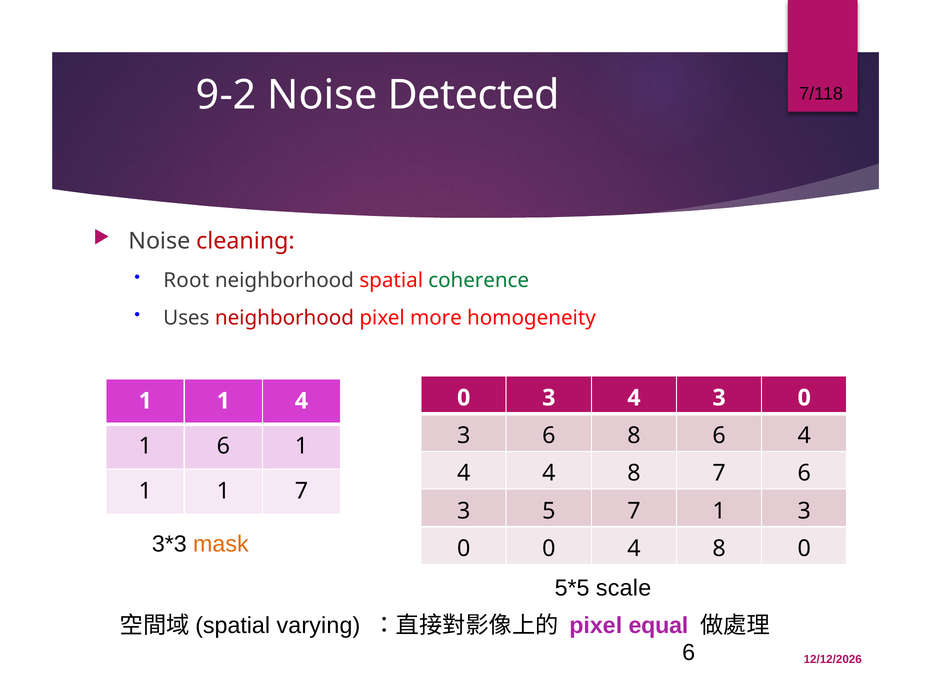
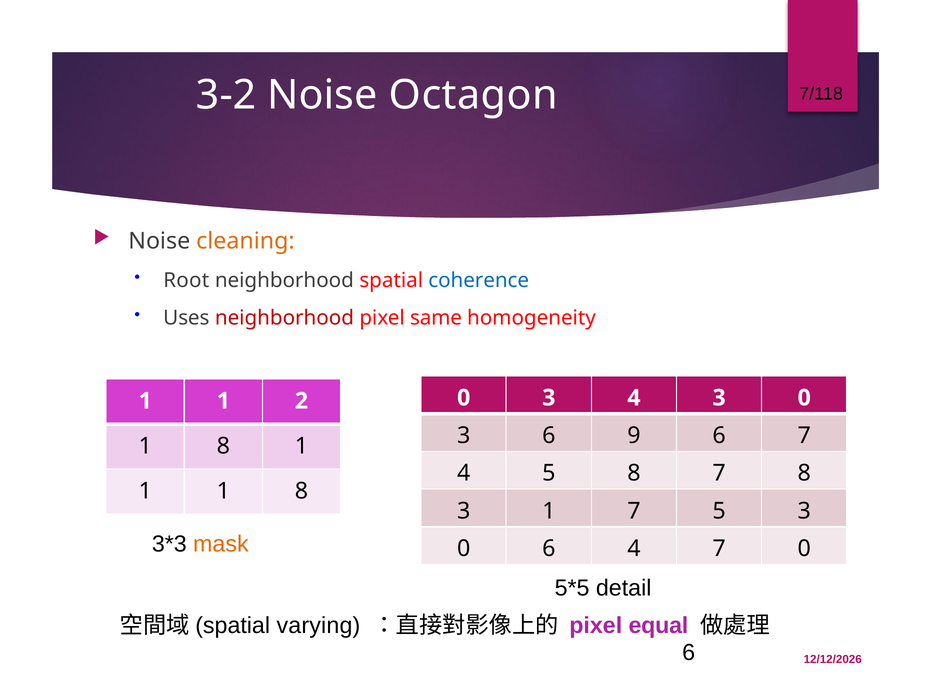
9-2: 9-2 -> 3-2 (226, 95)
Detected: Detected -> Octagon (473, 95)
cleaning colour: red -> orange (245, 241)
coherence colour: green -> blue (479, 280)
more: more -> same (436, 318)
1 4: 4 -> 2 (301, 401)
6 8: 8 -> 9 (634, 436)
6 4: 4 -> 7 (804, 436)
6: 6 -> 8 (223, 446)
4: 4 -> 5 (549, 474)
7 6: 6 -> 8 (804, 474)
1 1 7: 7 -> 8 (301, 491)
3 5: 5 -> 1 (549, 511)
7 1: 1 -> 5 (719, 511)
0 0: 0 -> 6 (549, 549)
8: 8 -> 7 (719, 549)
scale: scale -> detail (624, 589)
